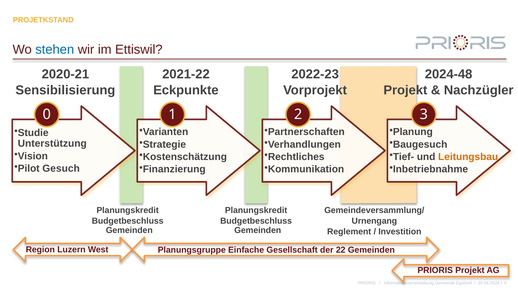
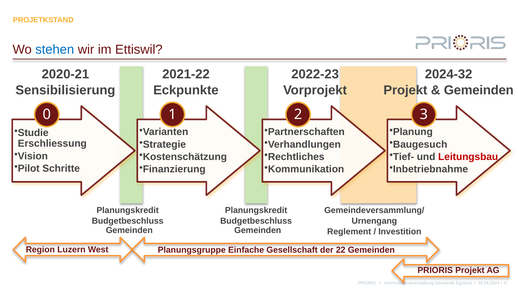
2024-48: 2024-48 -> 2024-32 (449, 74)
Nachzügler: Nachzügler -> Gemeinden (479, 90)
Unterstützung: Unterstützung -> Erschliessung (52, 143)
Leitungsbau colour: orange -> red (468, 156)
Gesuch: Gesuch -> Schritte (61, 168)
